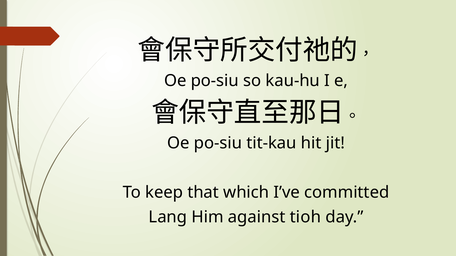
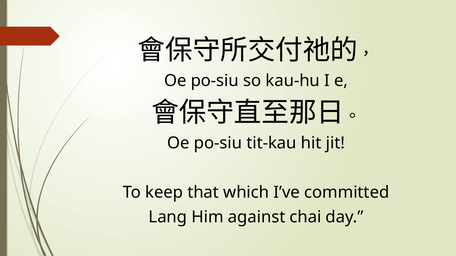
tioh: tioh -> chai (306, 218)
